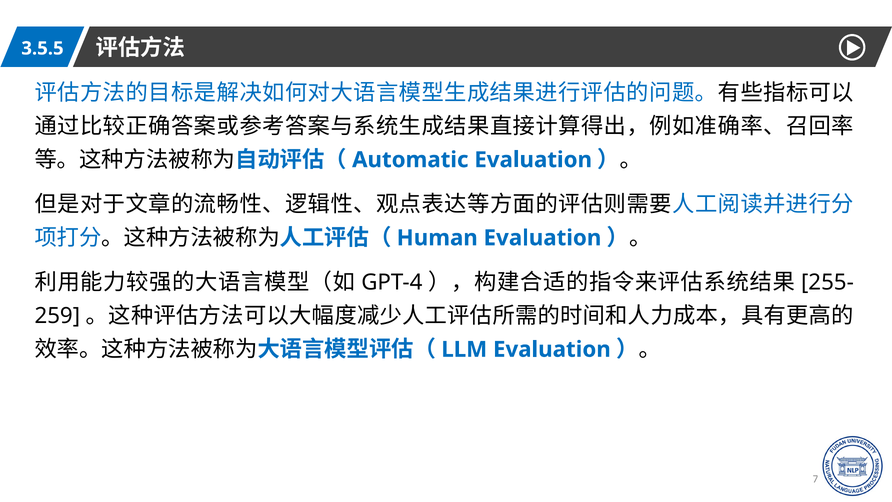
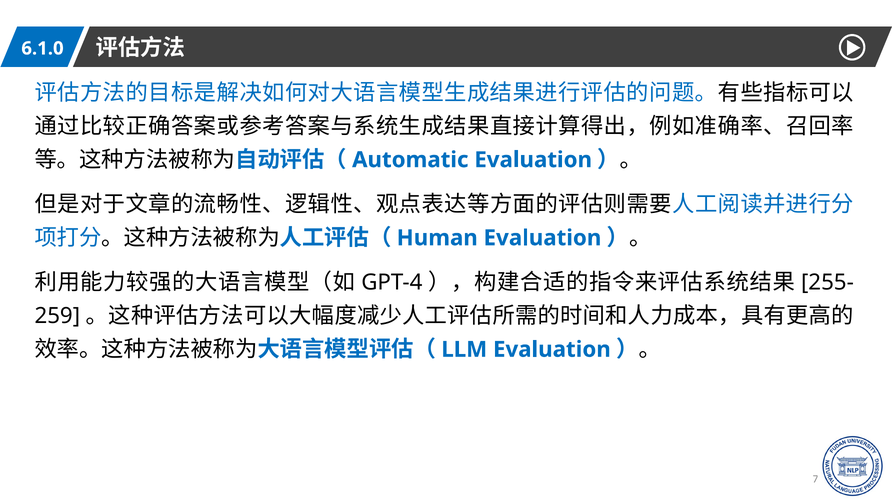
3.5.5: 3.5.5 -> 6.1.0 (42, 48)
